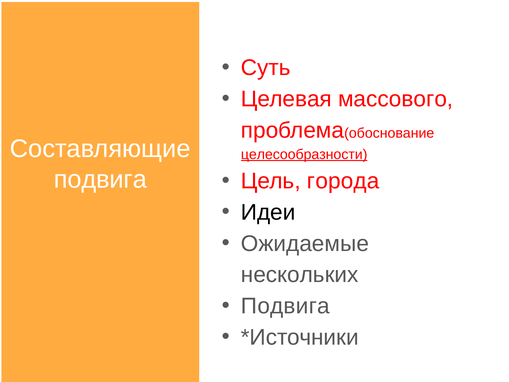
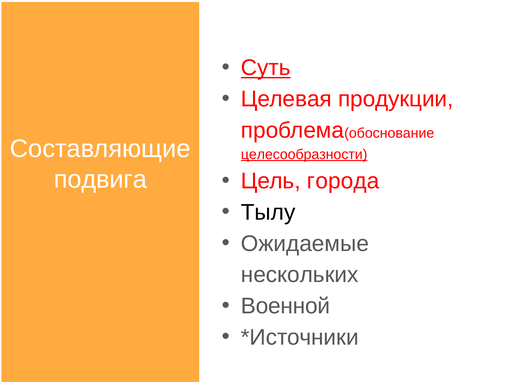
Суть underline: none -> present (266, 68)
массового: массового -> продукции (396, 99)
Идеи: Идеи -> Тылу (268, 212)
Подвига: Подвига -> Военной (286, 306)
